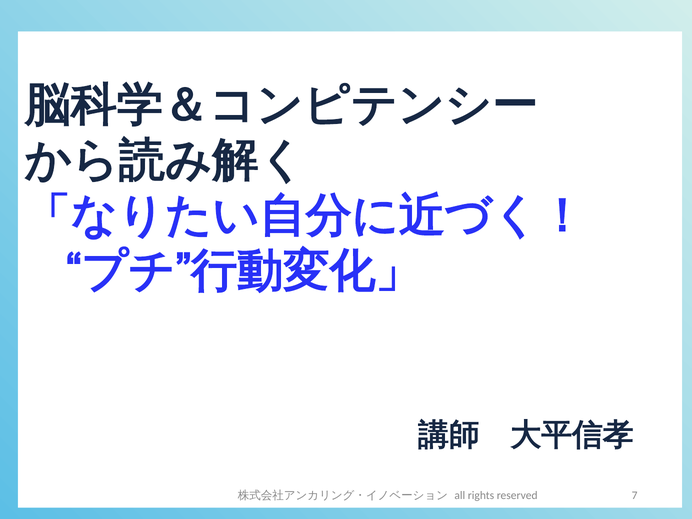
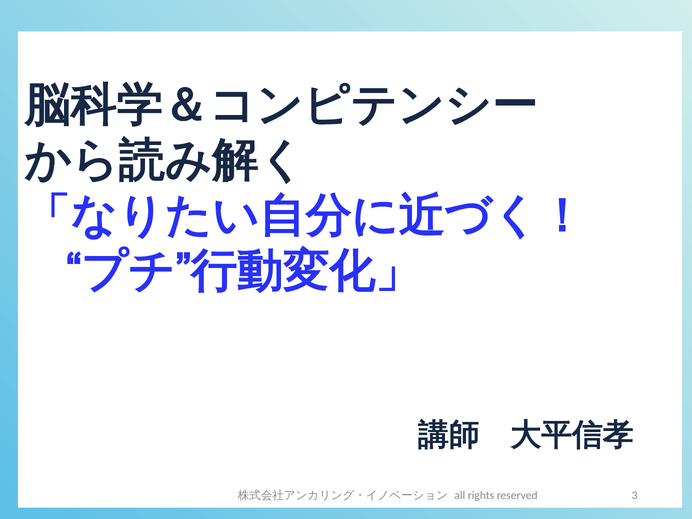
7: 7 -> 3 (635, 496)
